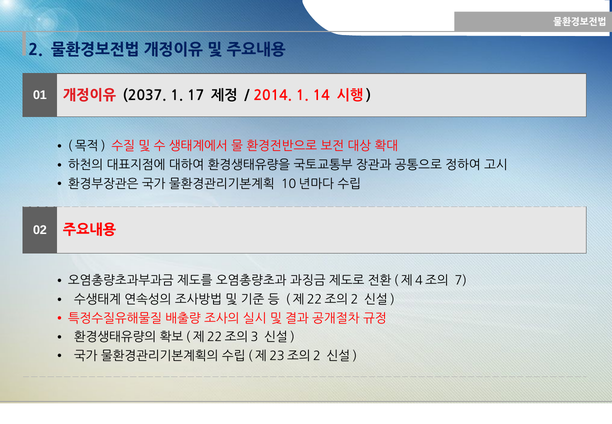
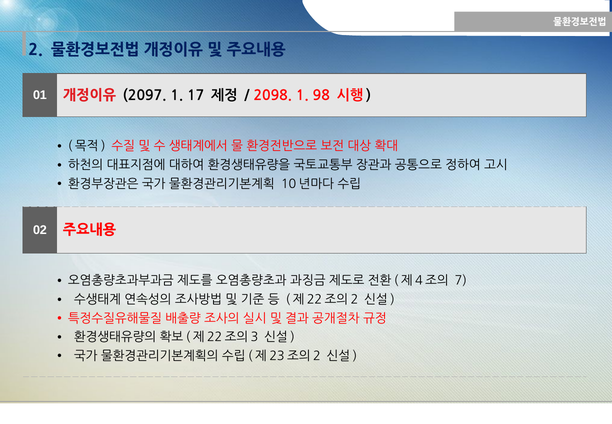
2037: 2037 -> 2097 (145, 95)
2014: 2014 -> 2098 (273, 95)
14: 14 -> 98 (321, 95)
